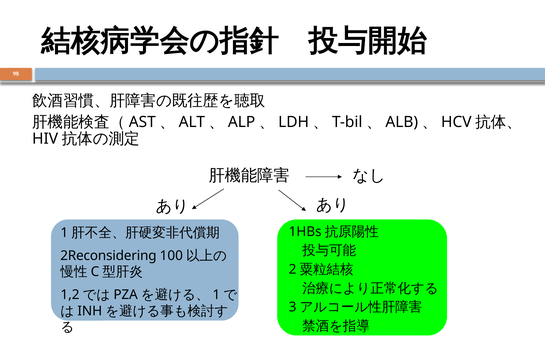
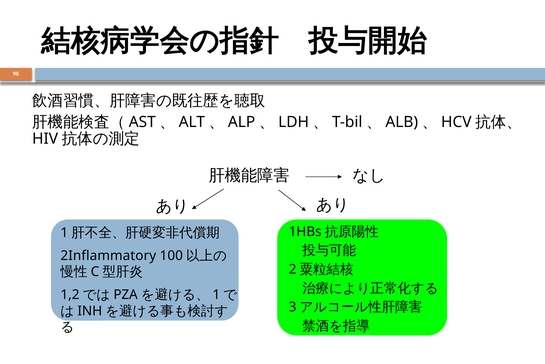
2Reconsidering: 2Reconsidering -> 2Inflammatory (108, 255)
